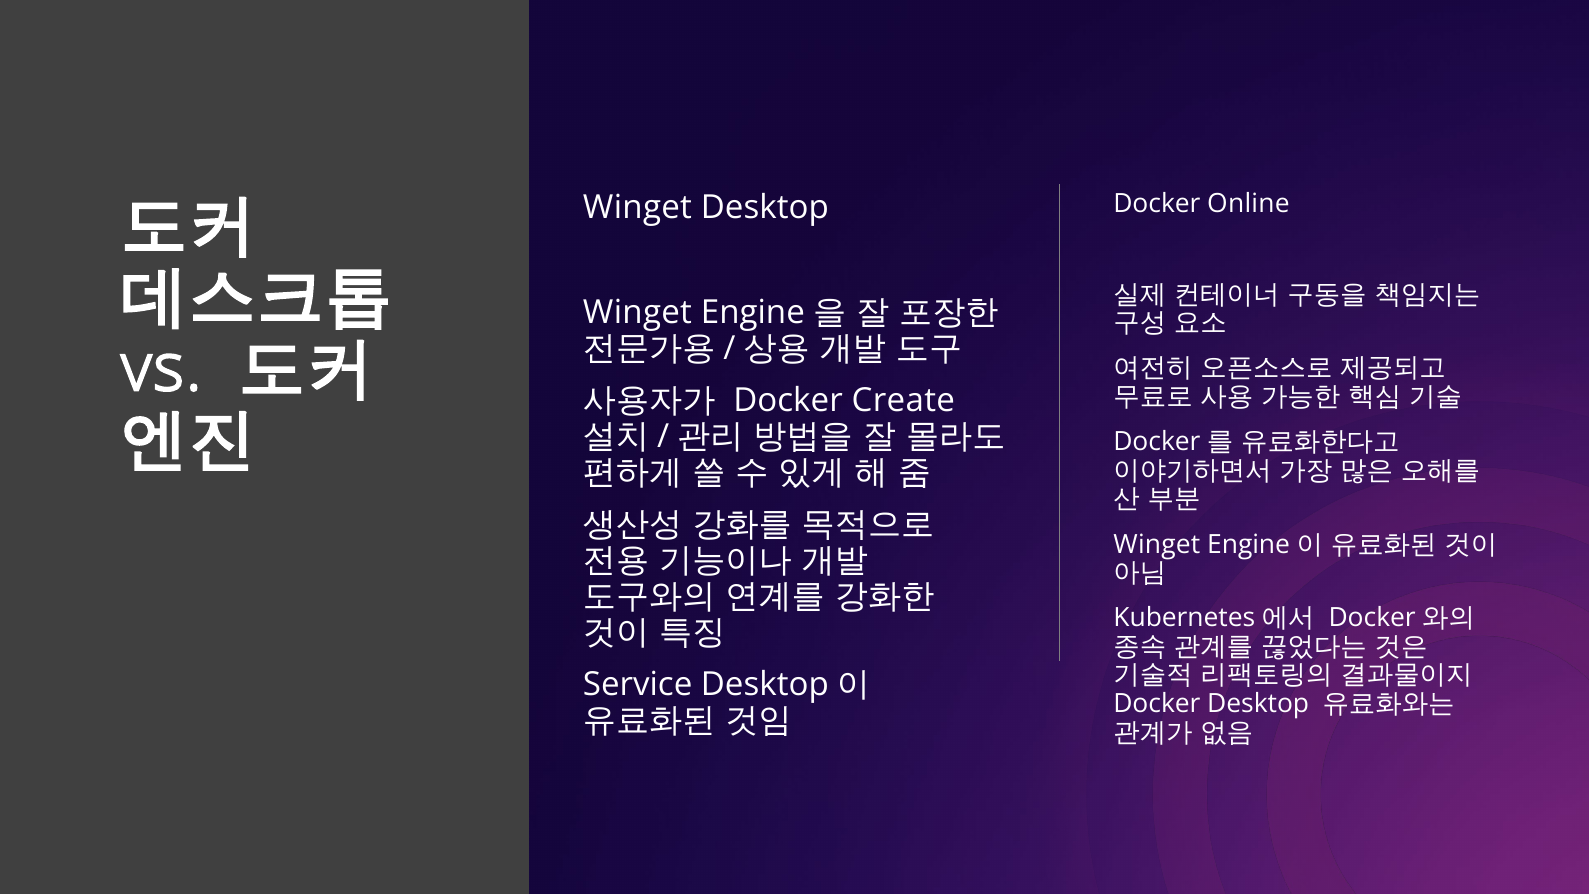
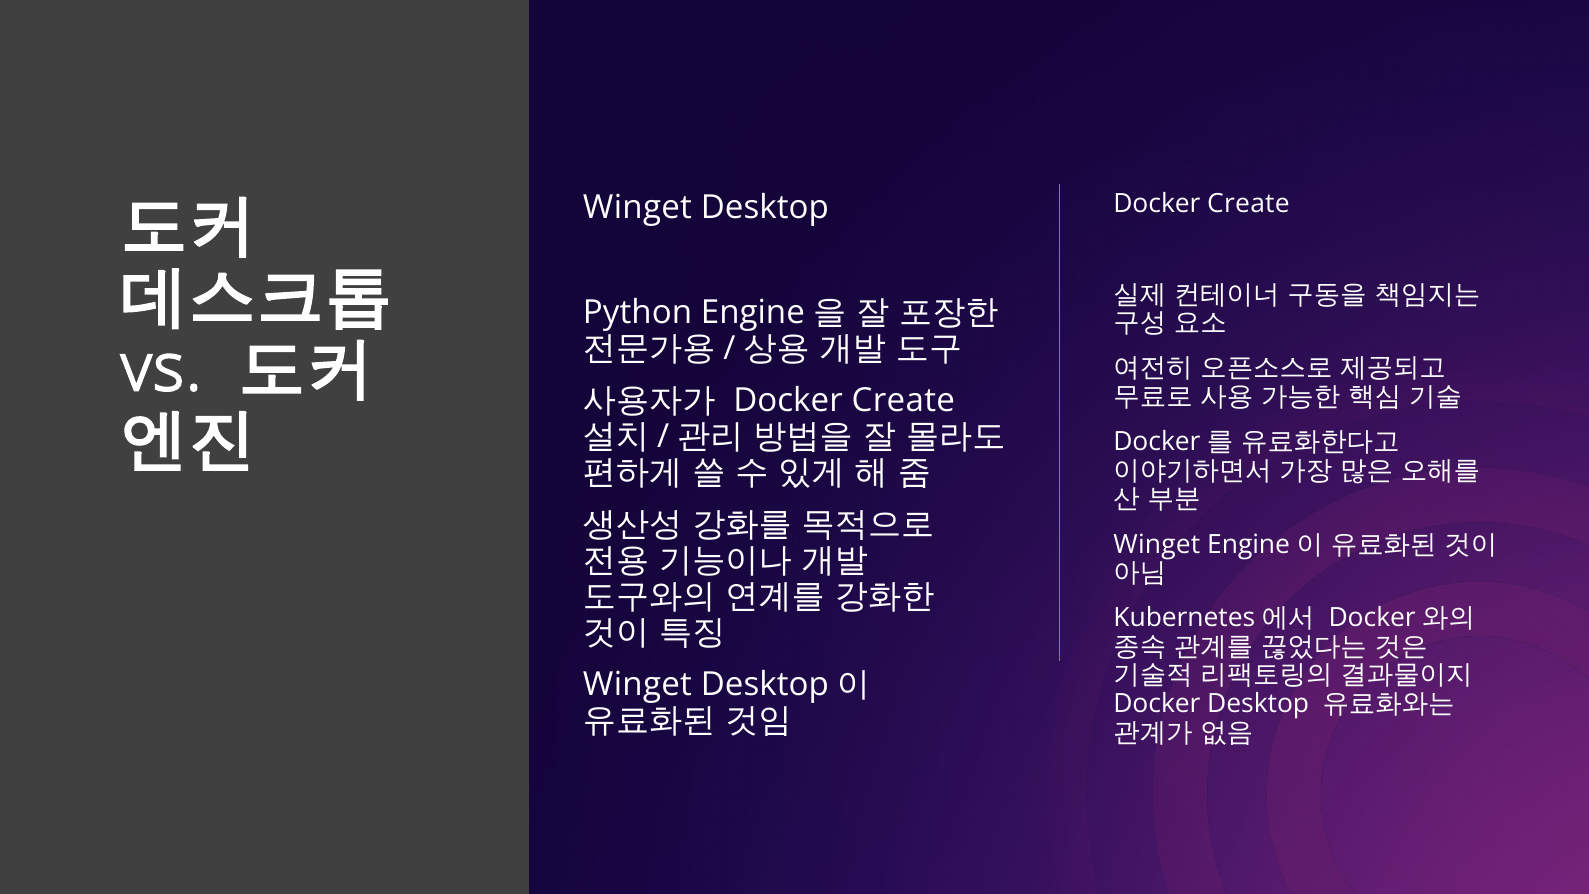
Online: Online -> Create (1248, 204)
Winget: Winget -> Python (638, 313)
Service: Service -> Winget (637, 684)
